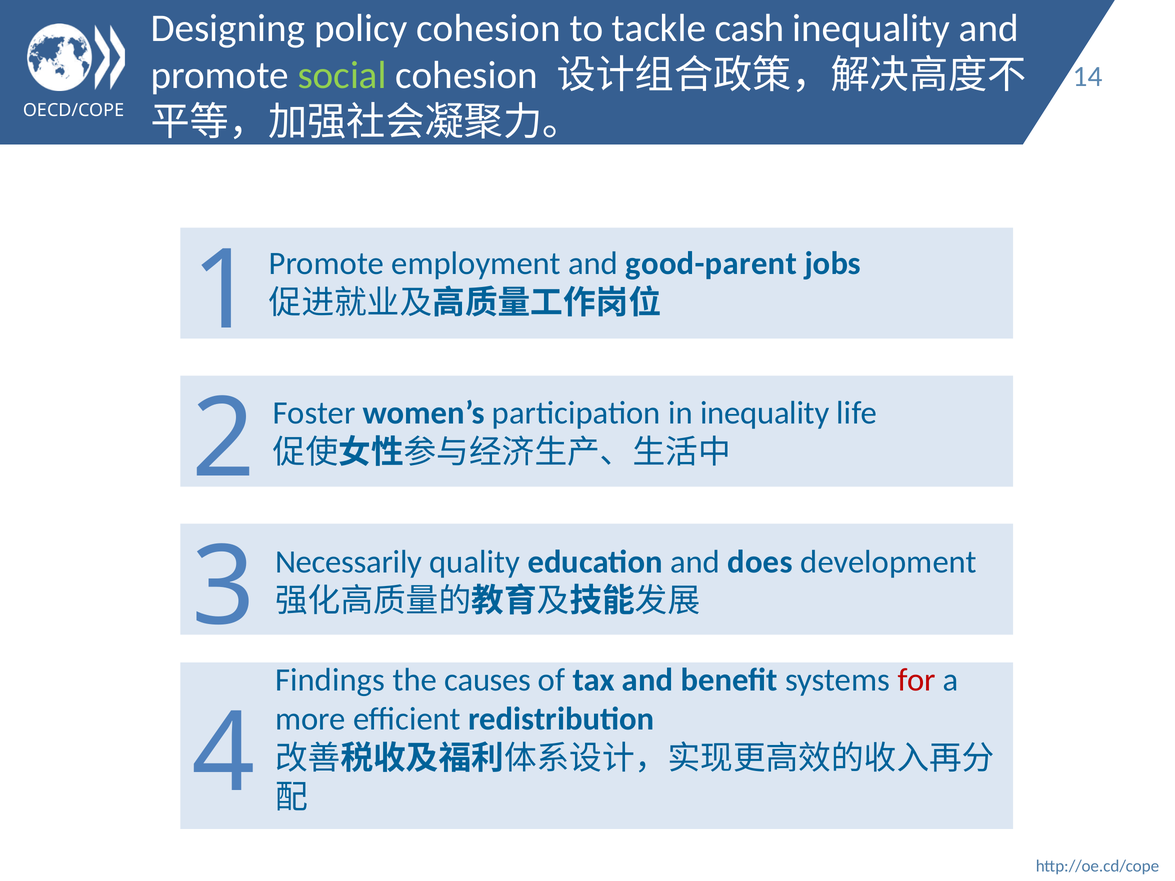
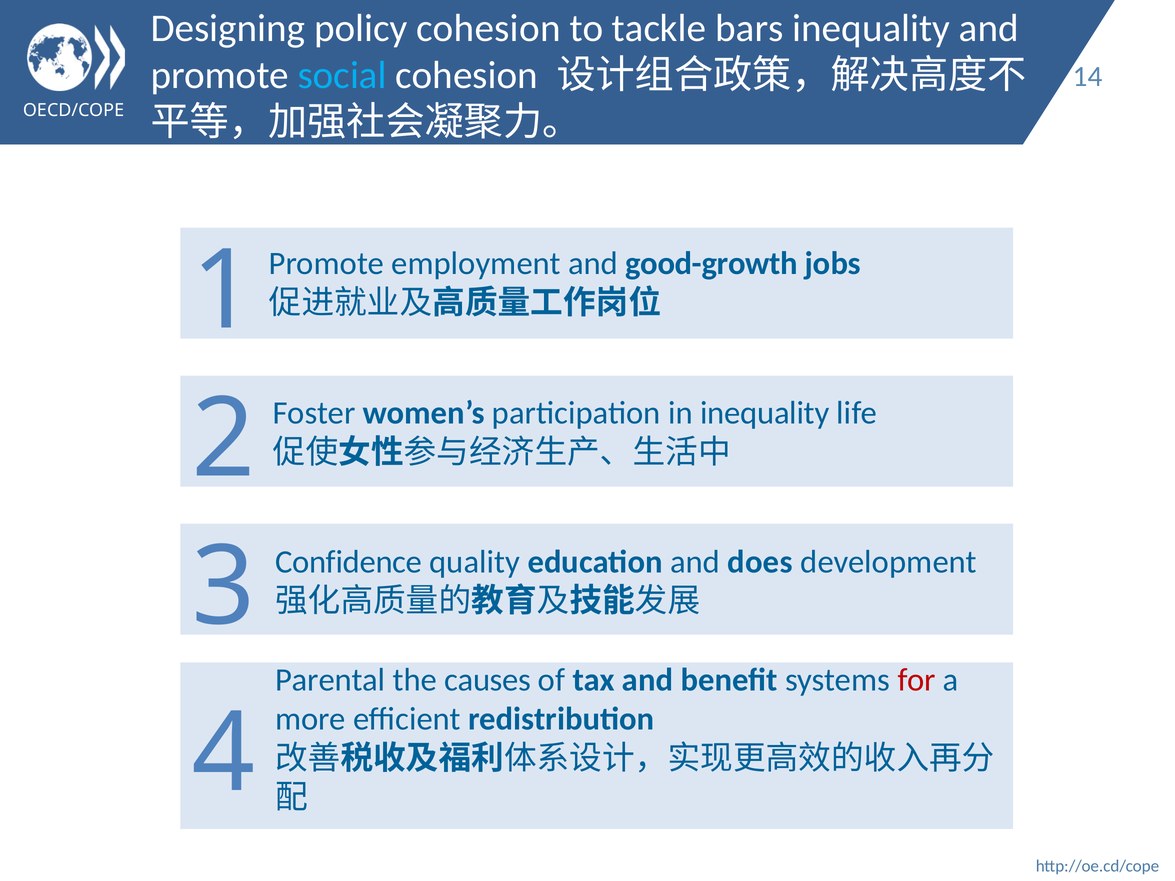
cash: cash -> bars (749, 29)
social colour: light green -> light blue (342, 76)
good-parent: good-parent -> good-growth (711, 264)
Necessarily: Necessarily -> Confidence (349, 562)
Findings: Findings -> Parental (330, 680)
